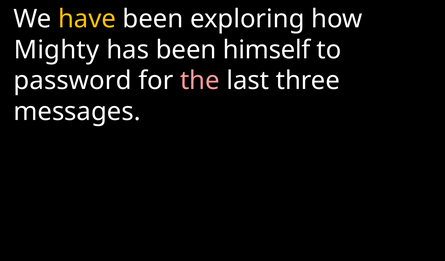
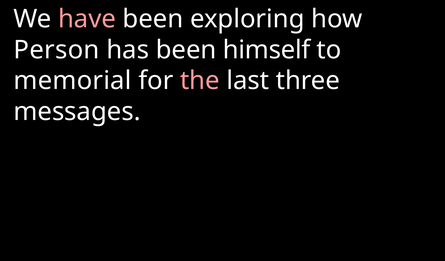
have colour: yellow -> pink (87, 19)
Mighty: Mighty -> Person (57, 50)
password: password -> memorial (73, 81)
